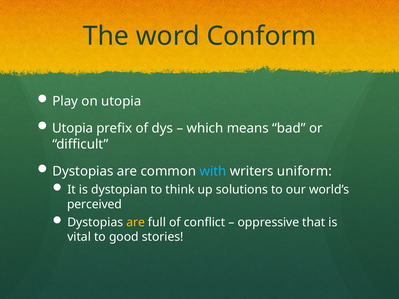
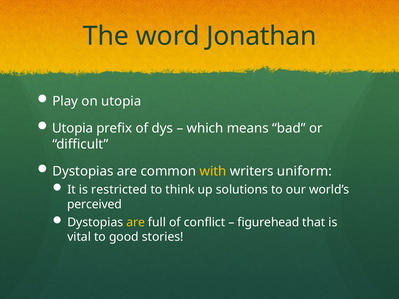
Conform: Conform -> Jonathan (261, 36)
with colour: light blue -> yellow (213, 171)
dystopian: dystopian -> restricted (119, 190)
oppressive: oppressive -> figurehead (268, 222)
